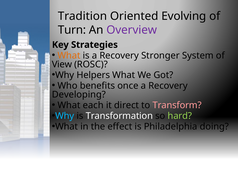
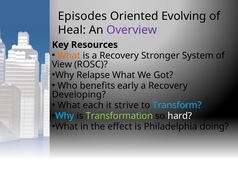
Tradition: Tradition -> Episodes (82, 16)
Turn: Turn -> Heal (72, 30)
Strategies: Strategies -> Resources (94, 45)
Helpers: Helpers -> Relapse (93, 75)
once: once -> early (128, 86)
direct: direct -> strive (126, 105)
Transform colour: pink -> light blue (177, 105)
Transformation colour: white -> light green (119, 116)
hard colour: light green -> white (180, 116)
